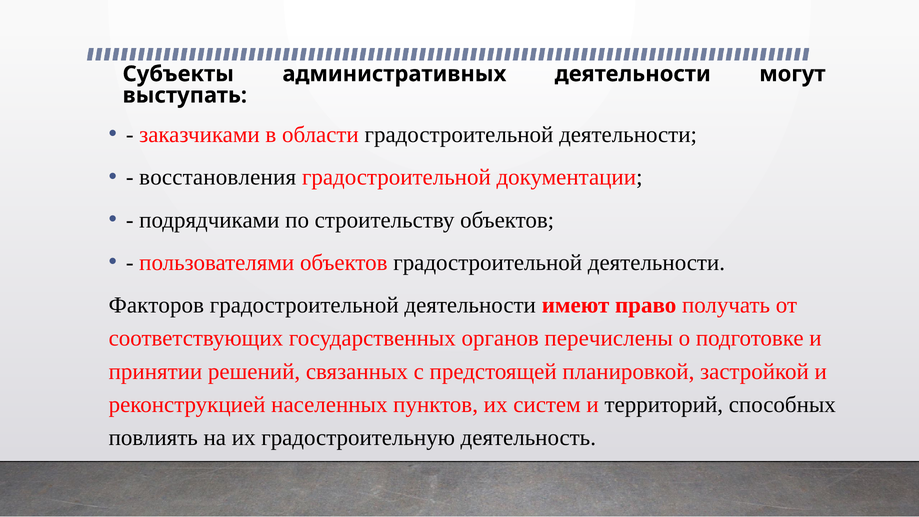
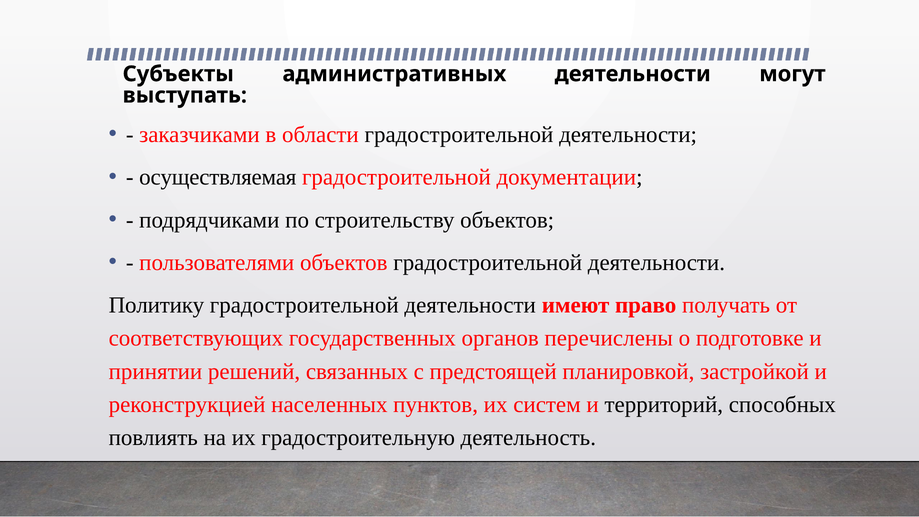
восстановления: восстановления -> осуществляемая (218, 177)
Факторов: Факторов -> Политику (156, 305)
